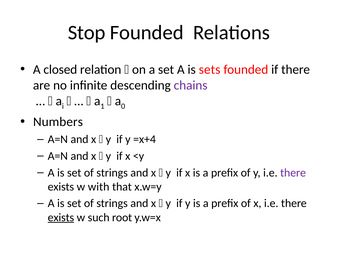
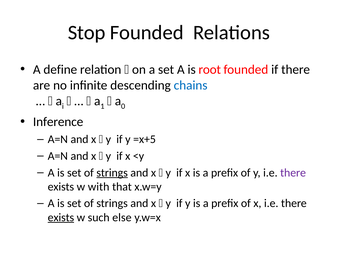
closed: closed -> define (60, 70)
sets: sets -> root (210, 70)
chains colour: purple -> blue (191, 85)
Numbers: Numbers -> Inference (58, 122)
=x+4: =x+4 -> =x+5 (145, 140)
strings underline: none -> present (112, 173)
root: root -> else (122, 218)
